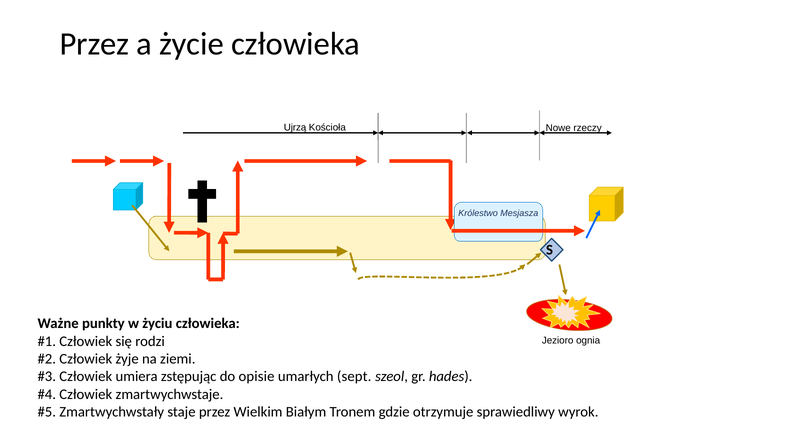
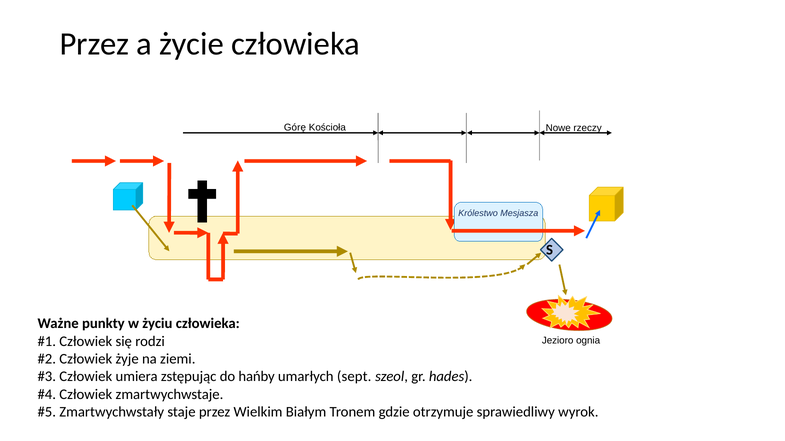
Ujrzą: Ujrzą -> Górę (295, 128)
opisie: opisie -> hańby (257, 377)
